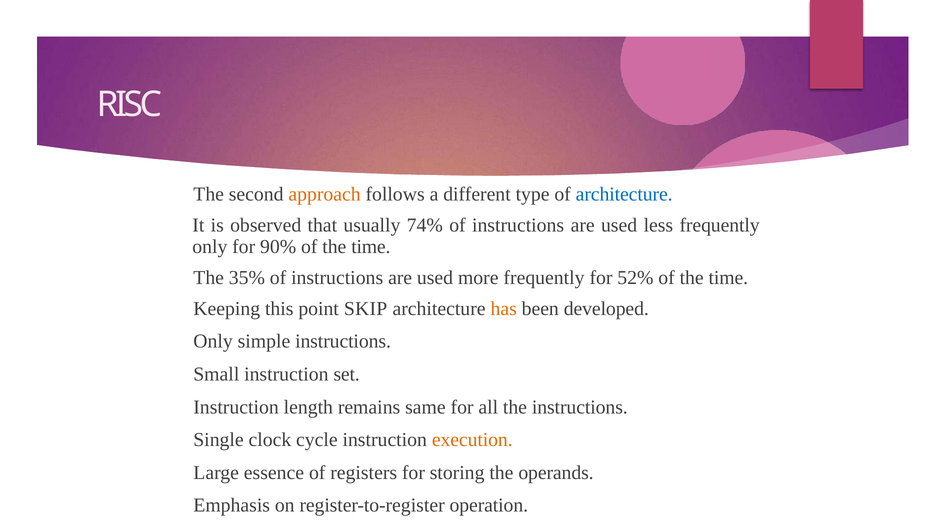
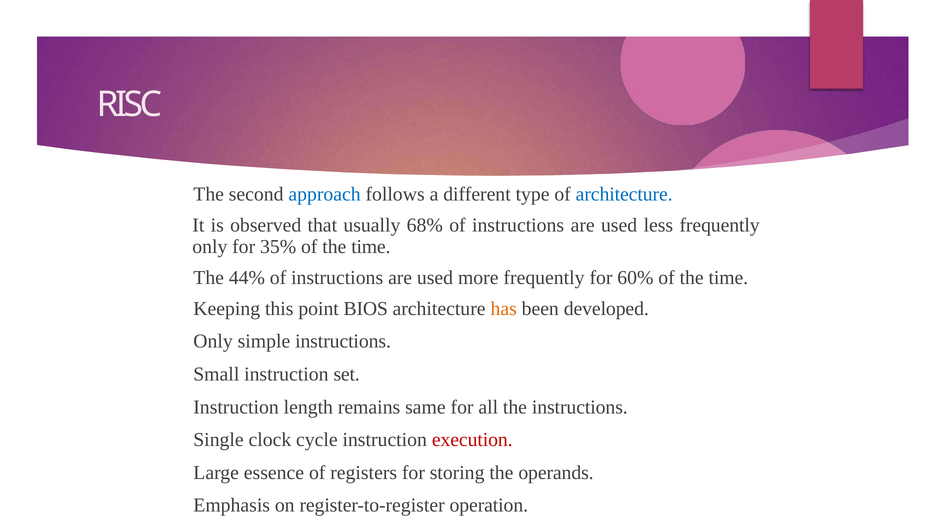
approach colour: orange -> blue (325, 194)
74%: 74% -> 68% (425, 225)
90%: 90% -> 35% (278, 247)
35%: 35% -> 44% (247, 278)
52%: 52% -> 60% (635, 278)
SKIP: SKIP -> BIOS (366, 309)
execution colour: orange -> red (472, 440)
